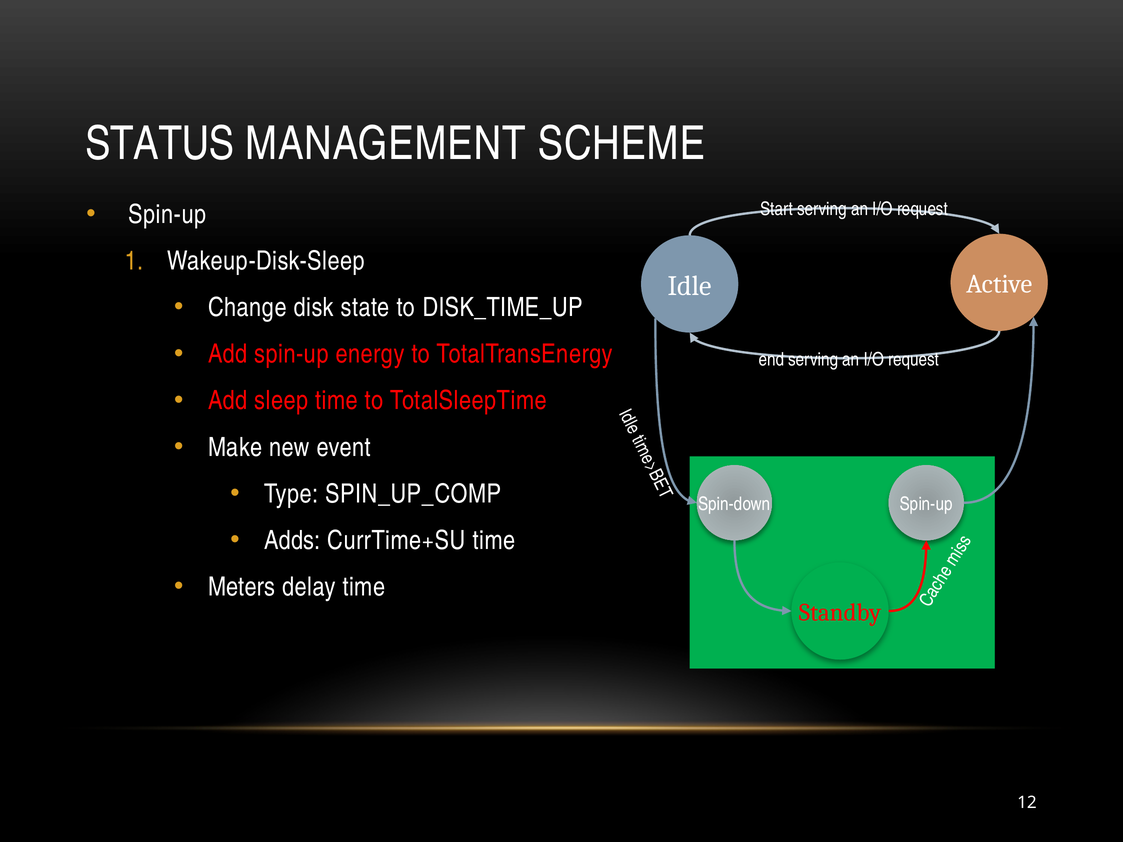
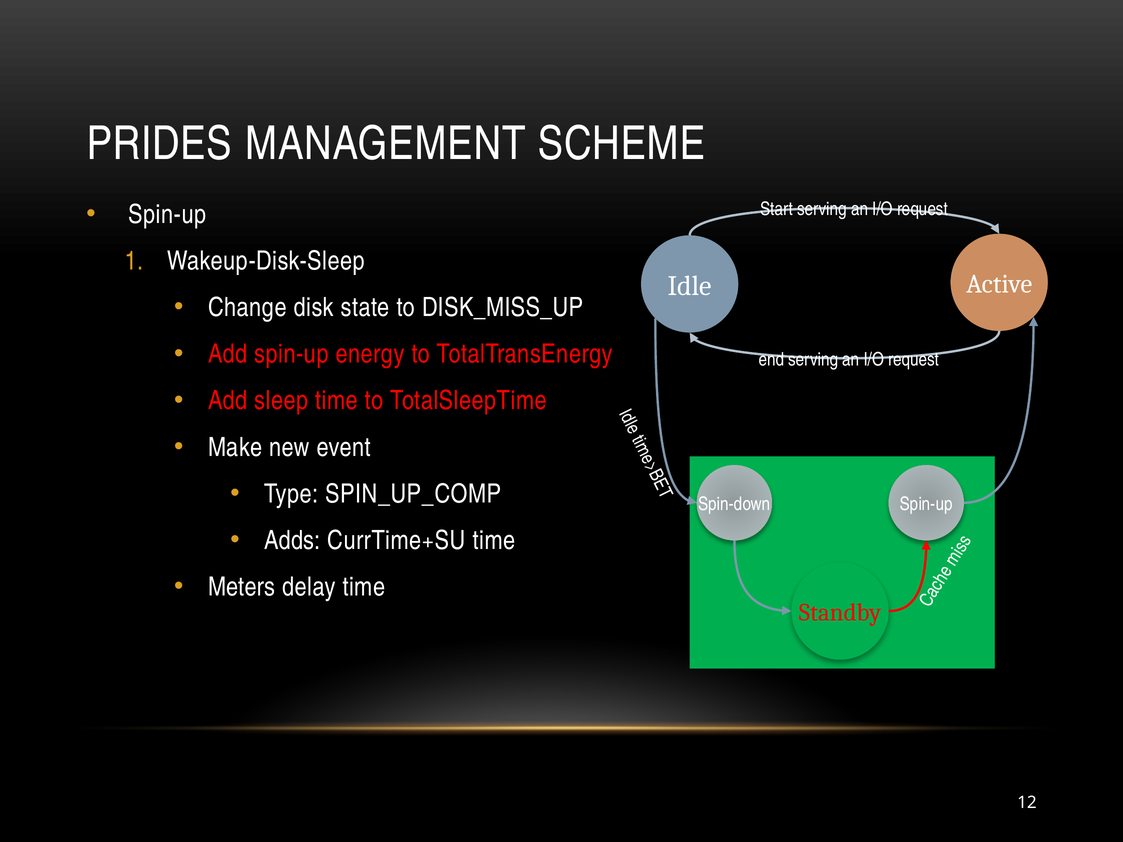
STATUS: STATUS -> PRIDES (159, 144)
DISK_TIME_UP: DISK_TIME_UP -> DISK_MISS_UP (503, 308)
